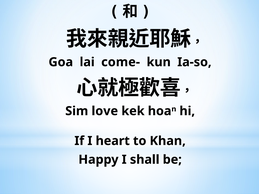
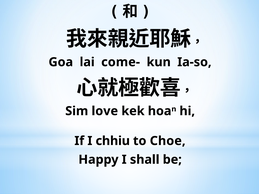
heart: heart -> chhiu (113, 141)
Khan: Khan -> Choe (168, 141)
